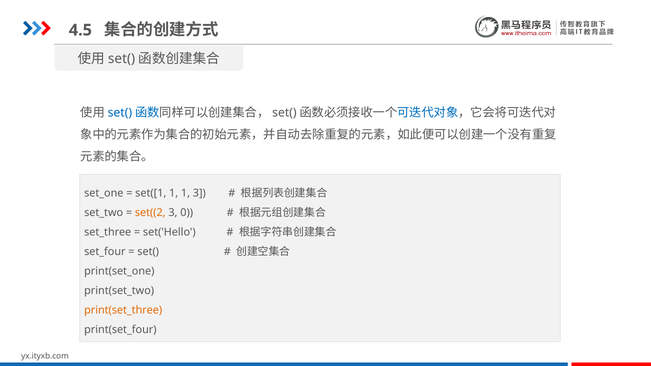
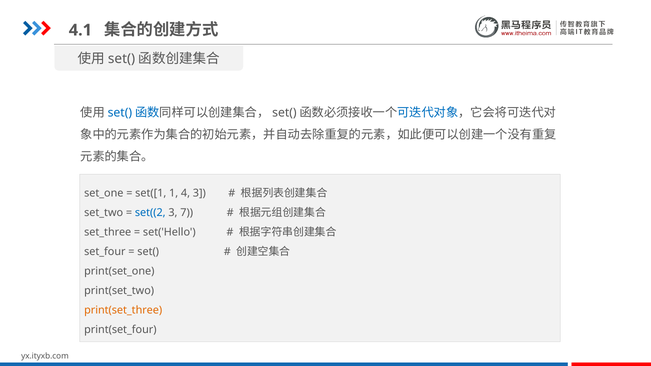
4.5: 4.5 -> 4.1 (80, 30)
1 1: 1 -> 4 (186, 194)
set((2 colour: orange -> blue (150, 213)
0: 0 -> 7 (187, 213)
